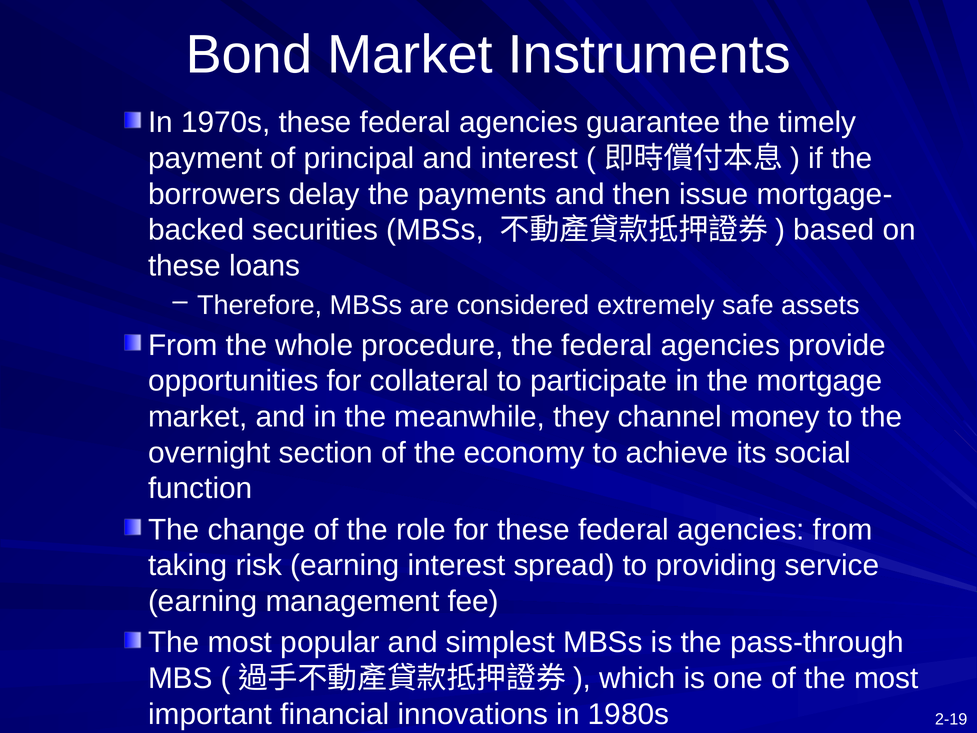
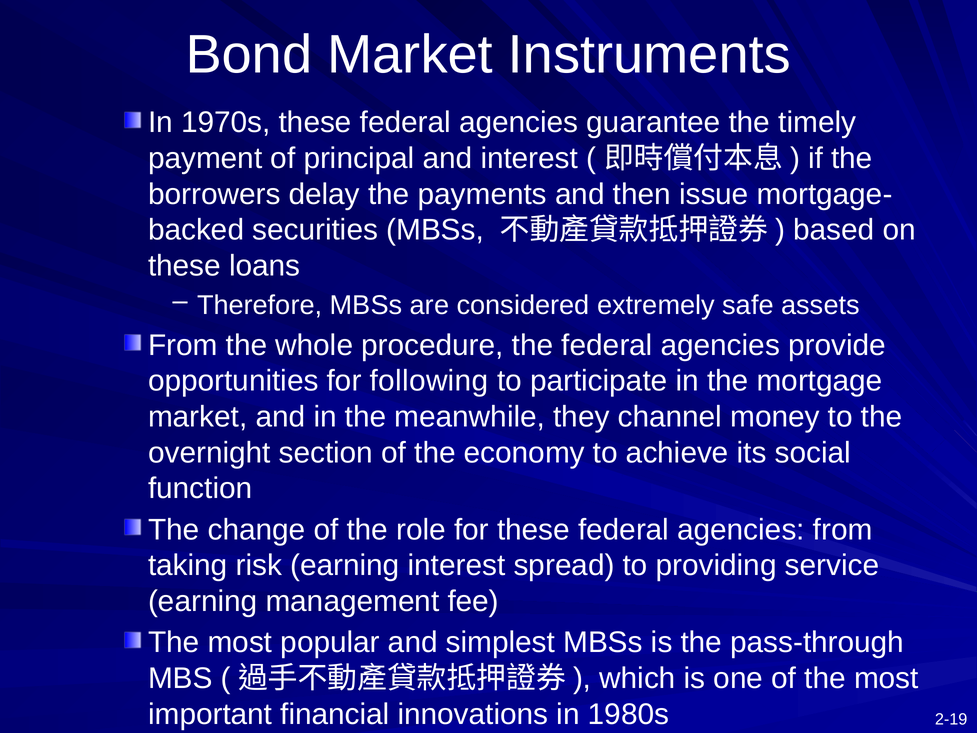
collateral: collateral -> following (429, 381)
